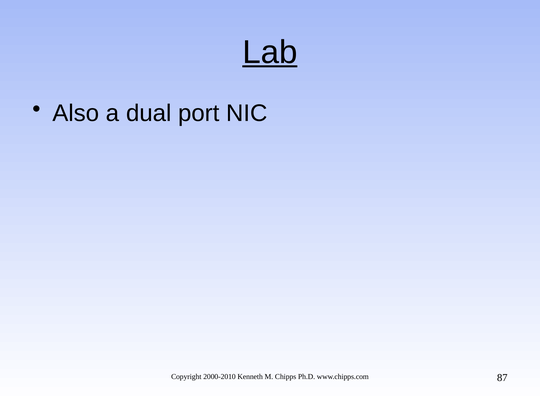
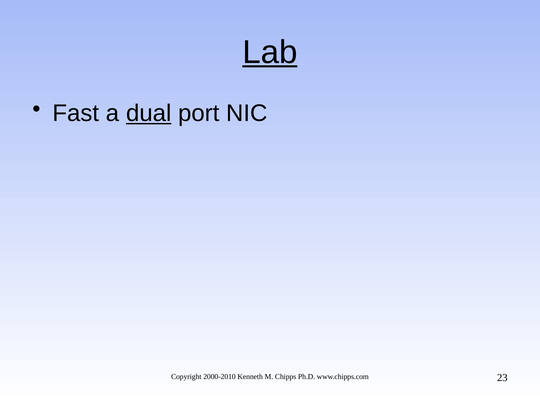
Also: Also -> Fast (76, 113)
dual underline: none -> present (149, 113)
87: 87 -> 23 (502, 378)
